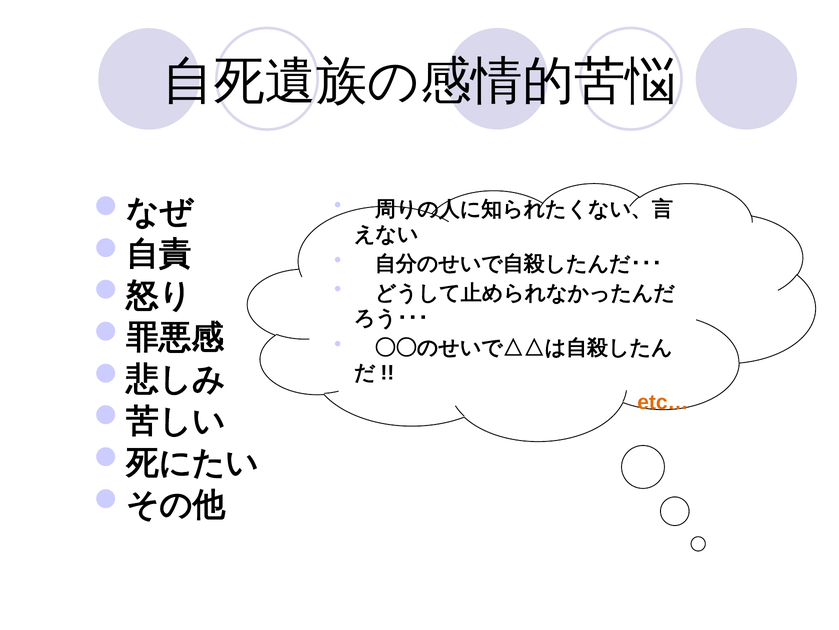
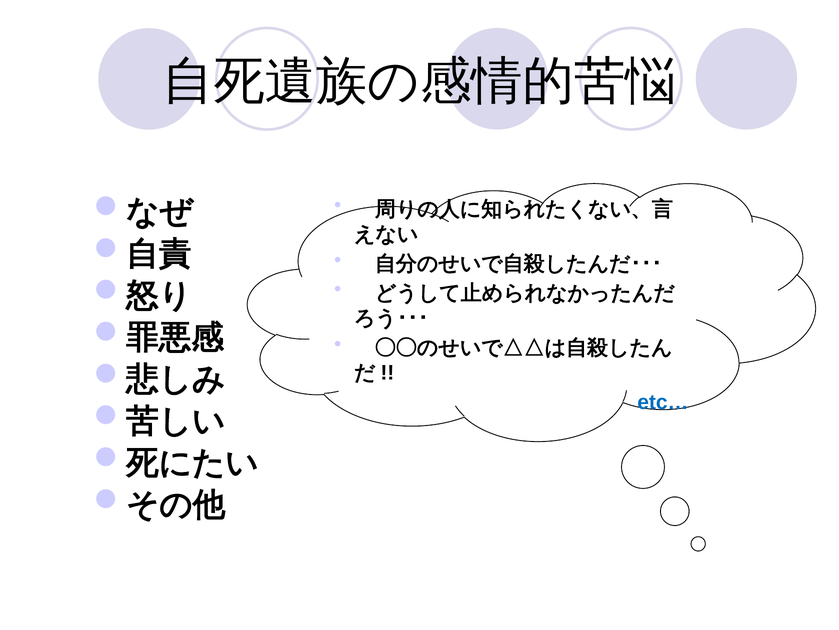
etc… colour: orange -> blue (663, 402)
